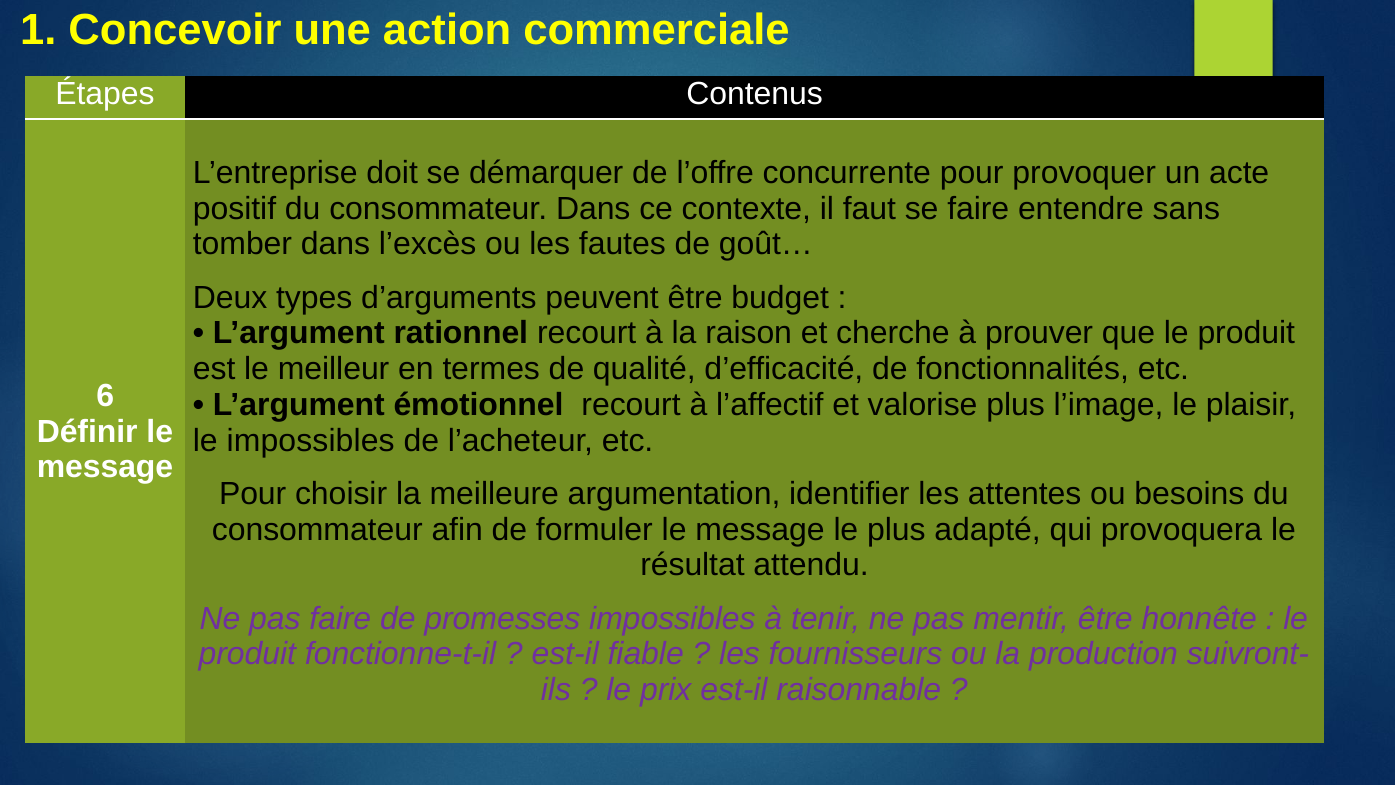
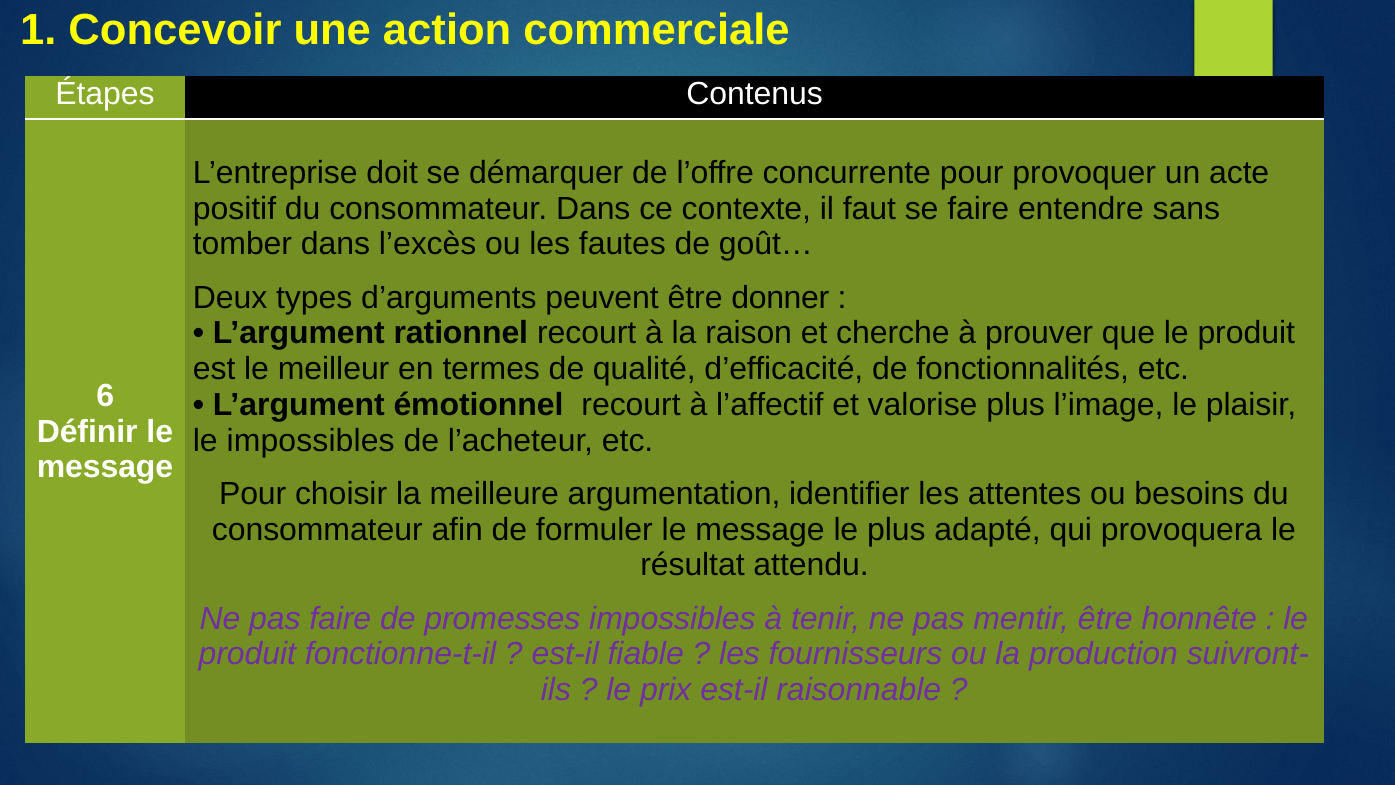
budget: budget -> donner (780, 297)
